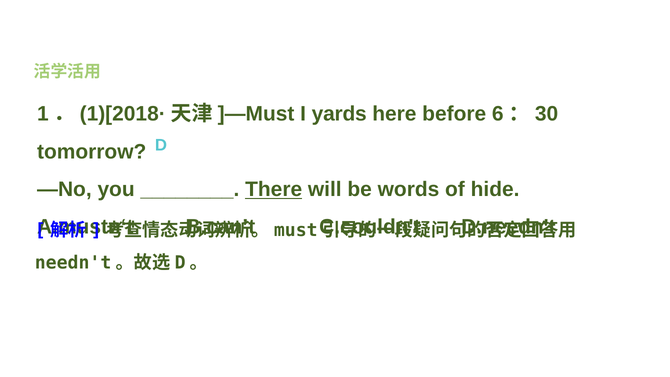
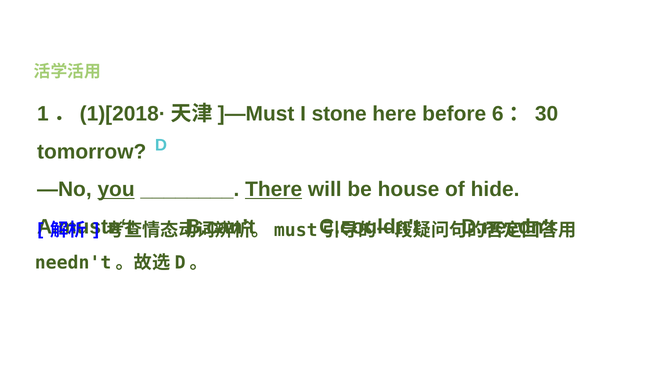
yards: yards -> stone (339, 114)
you underline: none -> present (116, 189)
words: words -> house (409, 189)
